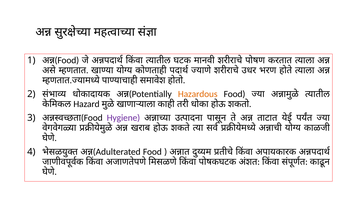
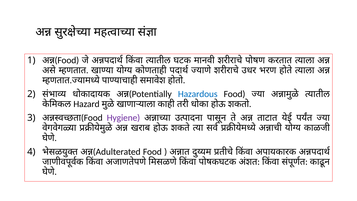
Hazardous colour: orange -> blue (198, 94)
